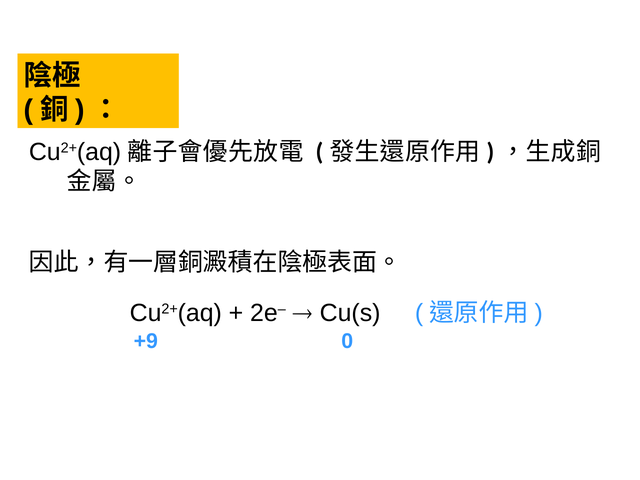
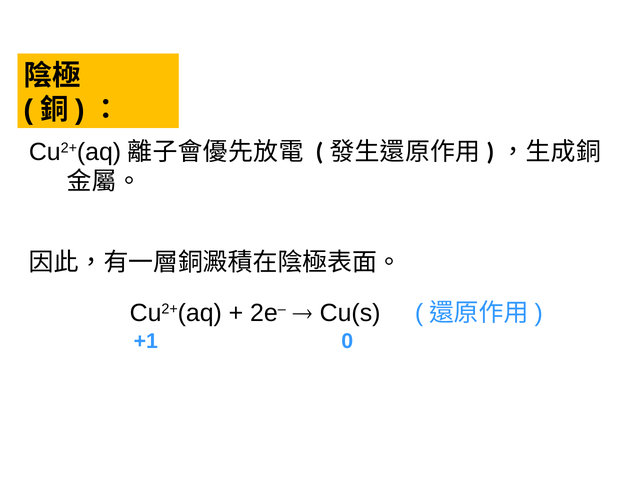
+9: +9 -> +1 (146, 341)
